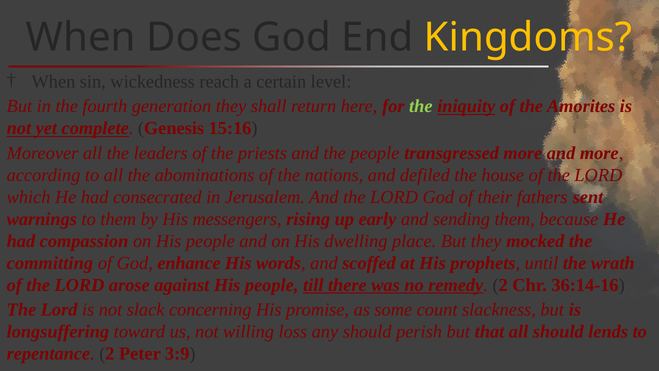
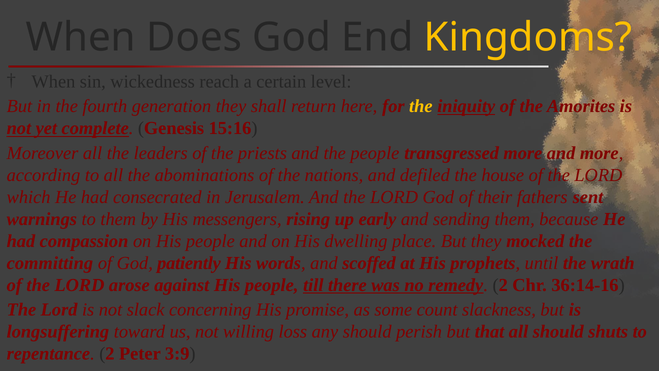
the colour: light green -> yellow (421, 106)
enhance: enhance -> patiently (189, 263)
lends: lends -> shuts (608, 331)
